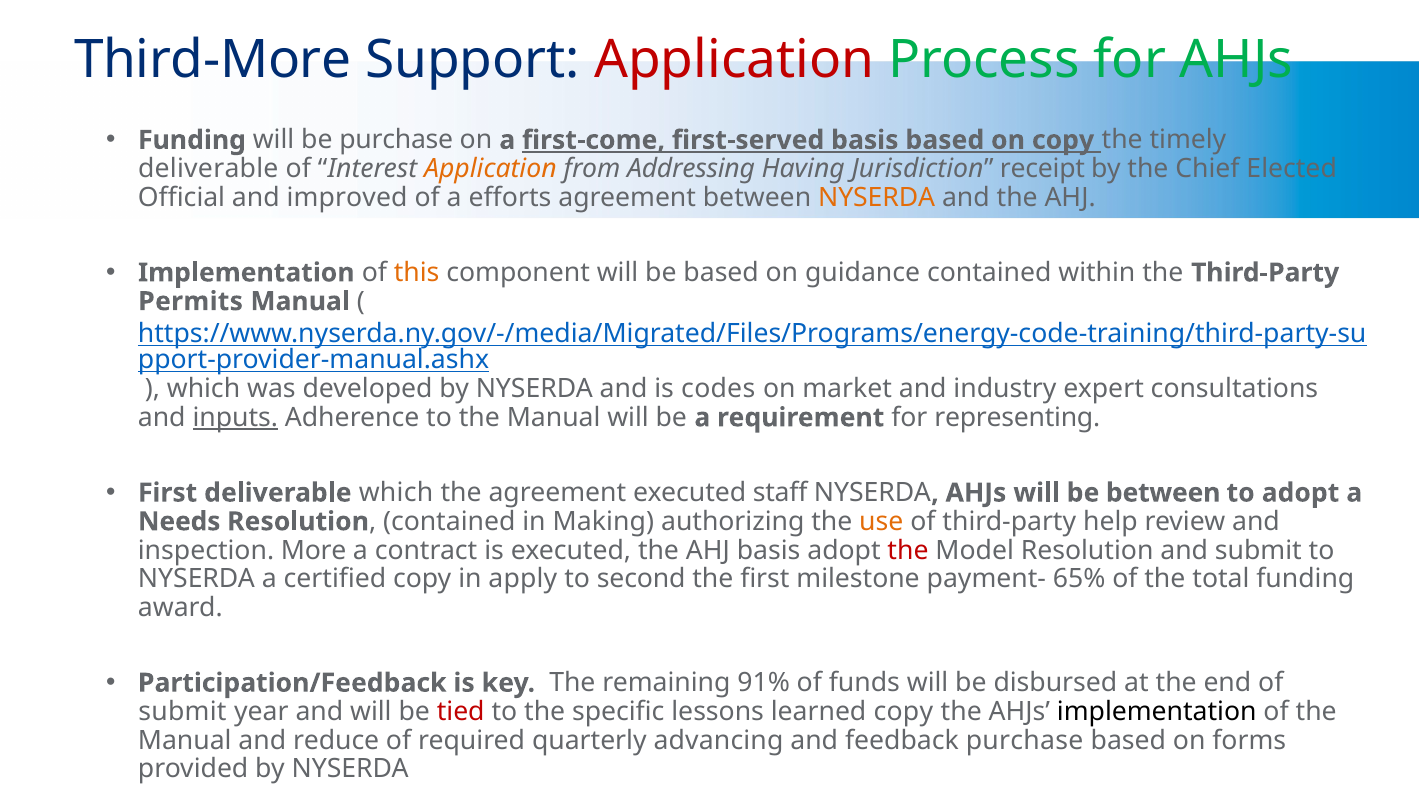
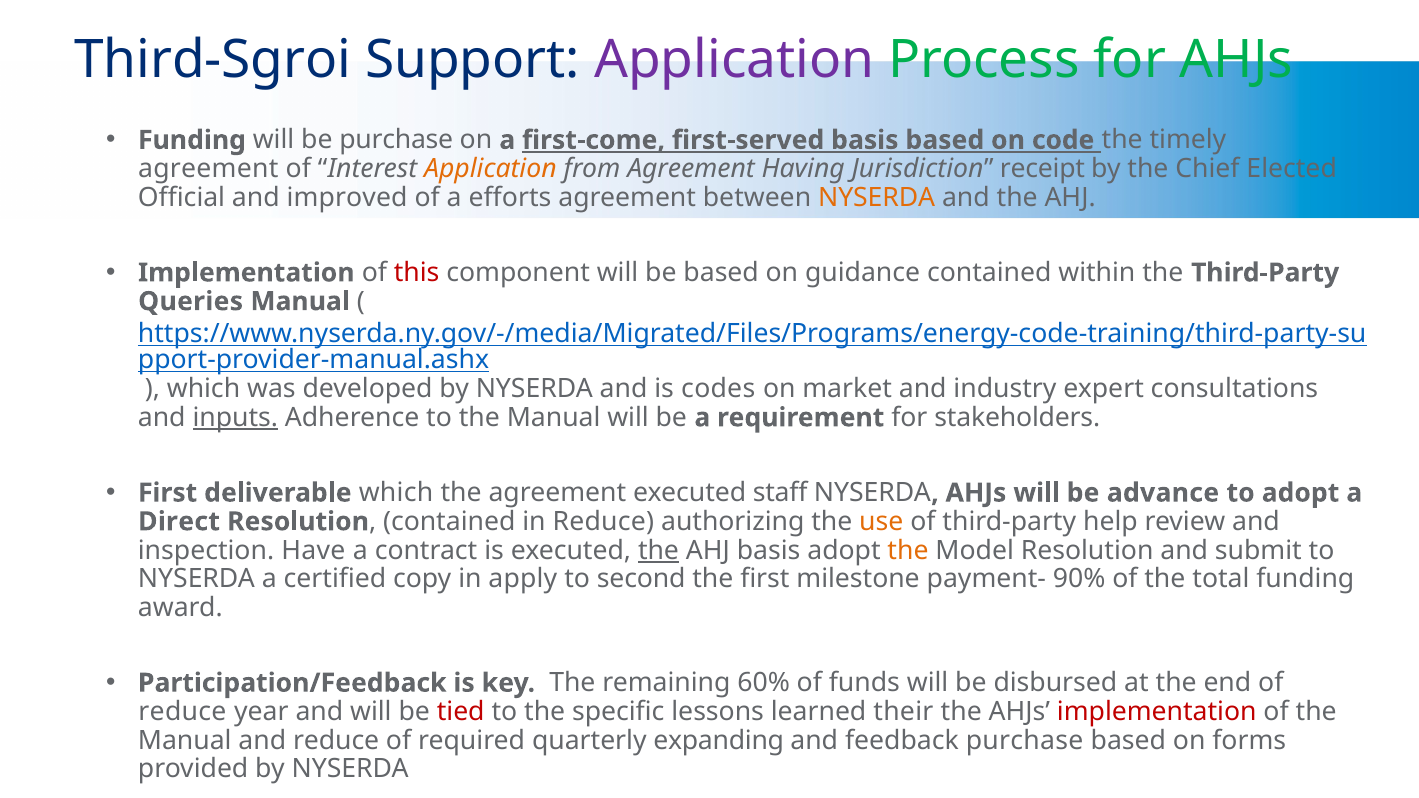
Third-More: Third-More -> Third-Sgroi (213, 60)
Application colour: red -> purple (734, 60)
on copy: copy -> code (1063, 140)
deliverable: deliverable -> agreement (208, 169)
from Addressing: Addressing -> Agreement (691, 169)
this colour: orange -> red (417, 273)
Permits: Permits -> Queries (191, 302)
representing: representing -> stakeholders (1017, 418)
be between: between -> advance (1163, 493)
Needs: Needs -> Direct (179, 522)
in Making: Making -> Reduce (603, 522)
More: More -> Have (313, 550)
the underline: none -> present (658, 550)
the colour: red -> orange (908, 550)
65%: 65% -> 90% (1079, 579)
91%: 91% -> 60% (764, 683)
submit: submit -> reduce (182, 712)
learned copy: copy -> their (903, 712)
implementation colour: black -> red (1157, 712)
advancing: advancing -> expanding (719, 741)
